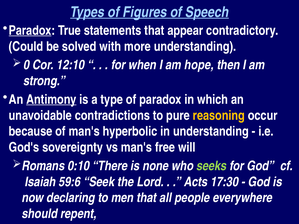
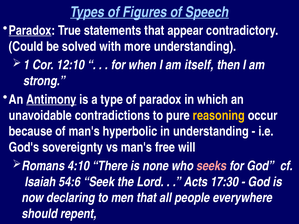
0: 0 -> 1 (26, 65)
hope: hope -> itself (199, 65)
0:10: 0:10 -> 4:10 (79, 166)
seeks colour: light green -> pink (212, 166)
59:6: 59:6 -> 54:6 (70, 182)
